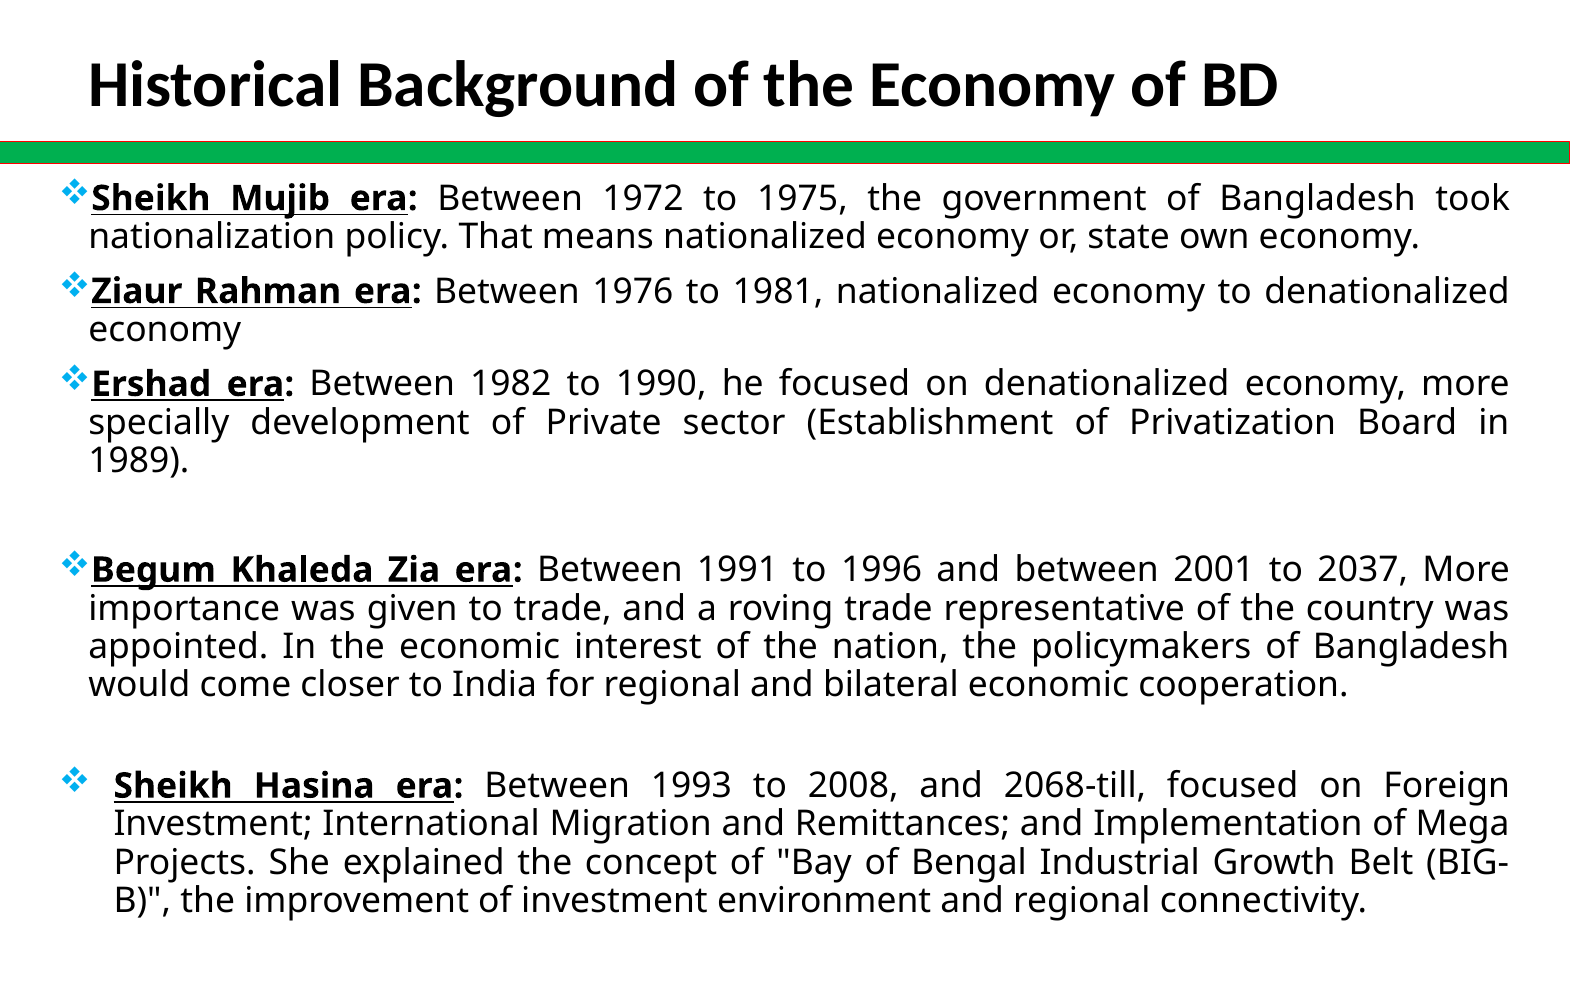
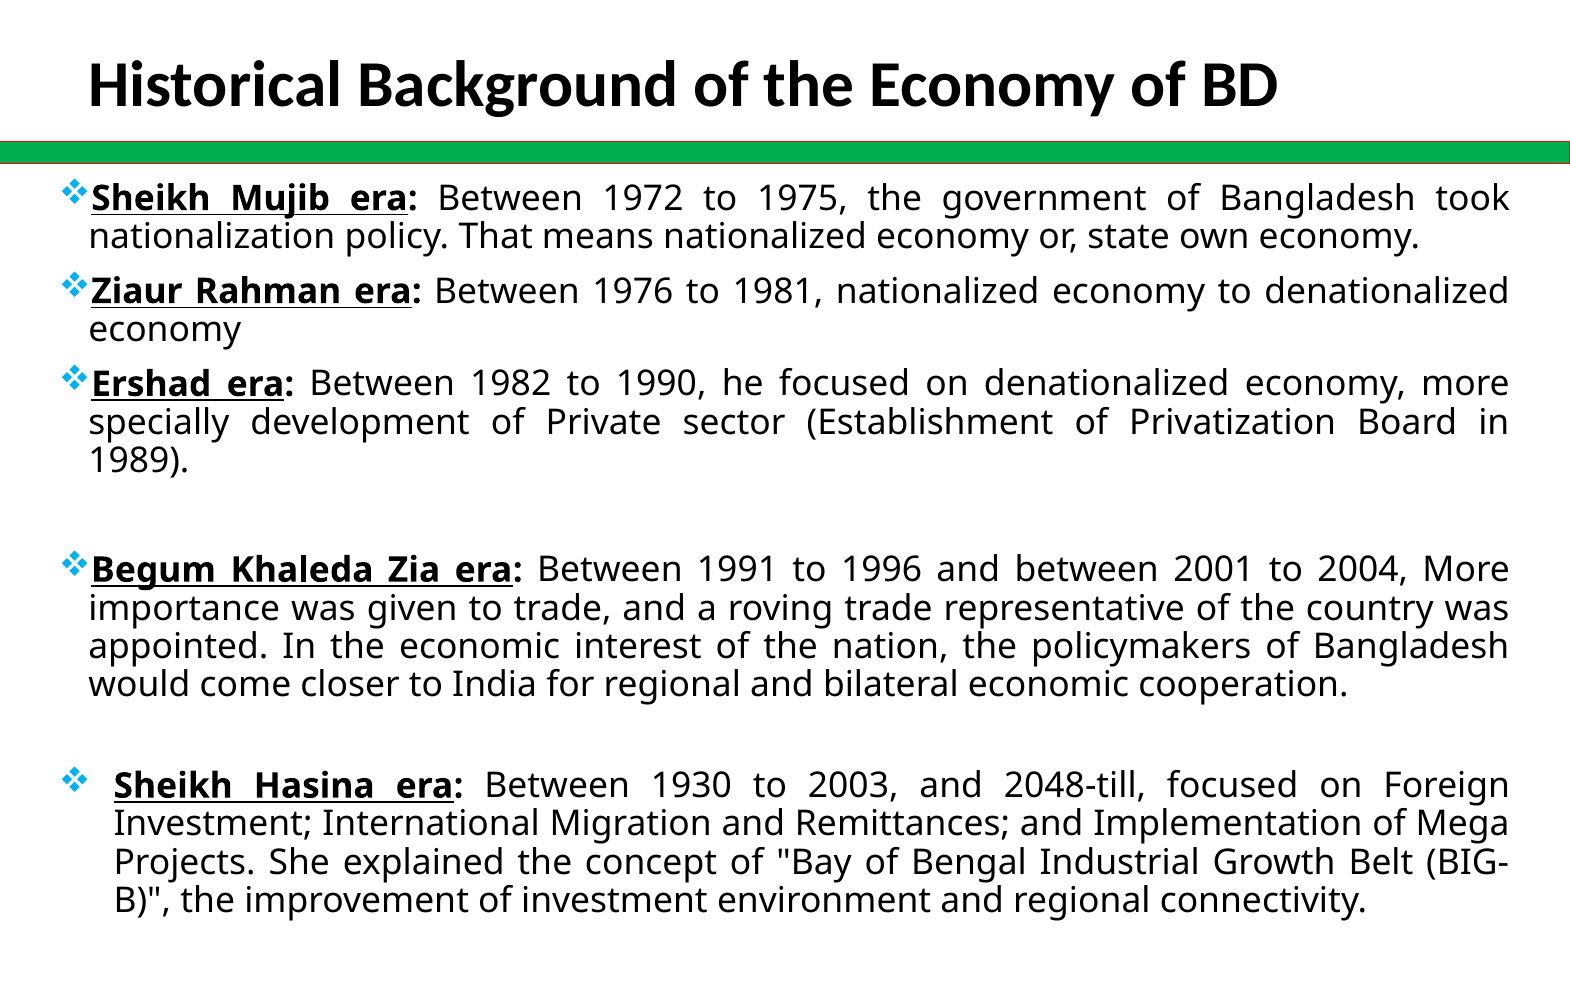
2037: 2037 -> 2004 (1363, 570)
1993: 1993 -> 1930 (691, 785)
2008: 2008 -> 2003 (853, 785)
2068-till: 2068-till -> 2048-till (1075, 785)
